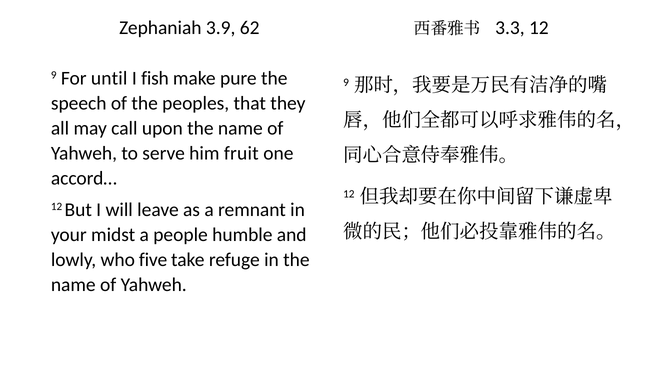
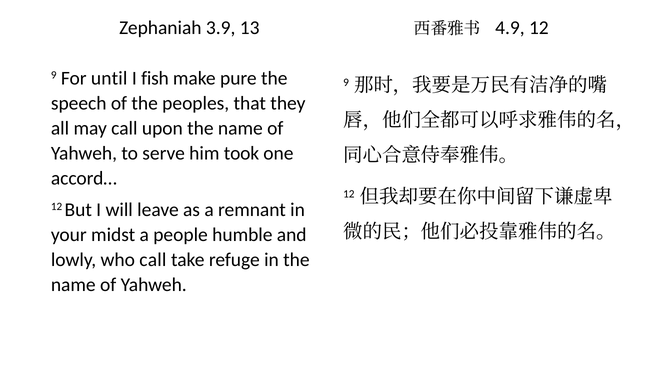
62: 62 -> 13 (250, 28)
3.3: 3.3 -> 4.9 (510, 28)
fruit: fruit -> took (242, 153)
who five: five -> call (153, 260)
